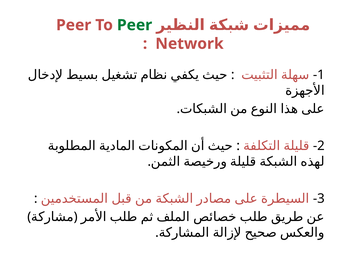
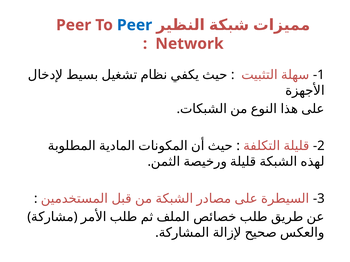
Peer colour: green -> blue (135, 25)
